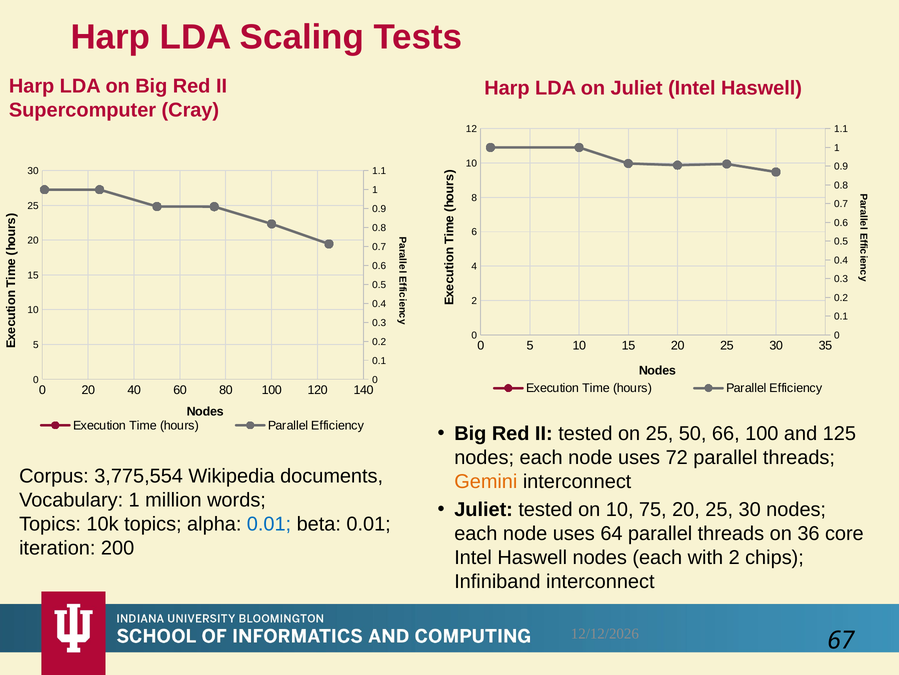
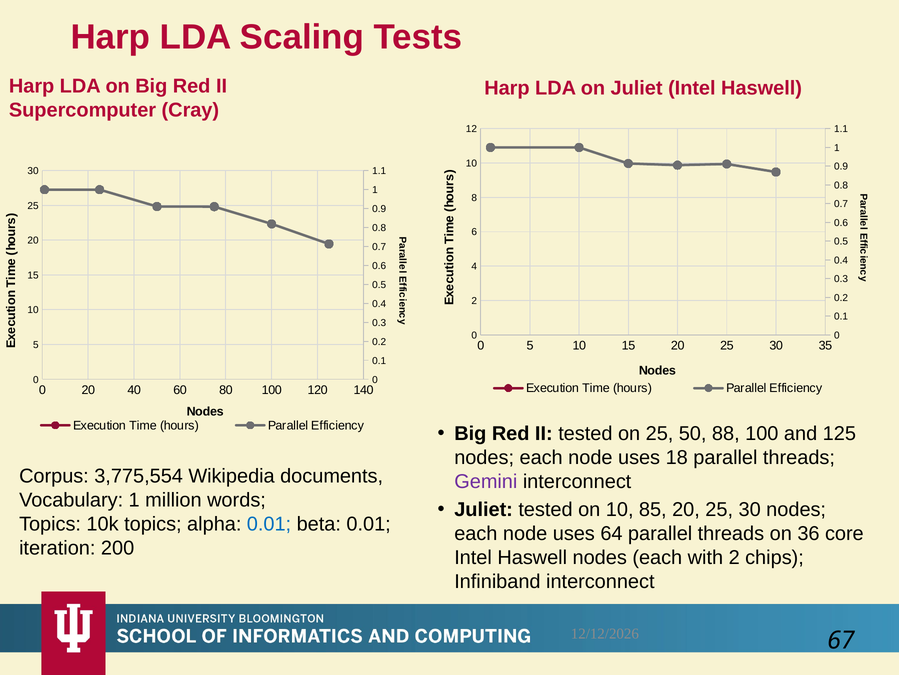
66: 66 -> 88 (726, 433)
72: 72 -> 18 (677, 457)
Gemini colour: orange -> purple (486, 481)
75: 75 -> 85 (653, 509)
